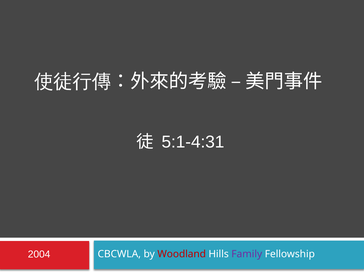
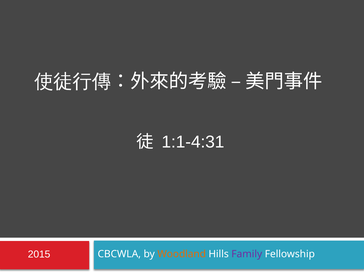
5:1-4:31: 5:1-4:31 -> 1:1-4:31 (193, 142)
2004: 2004 -> 2015 (39, 254)
Woodland colour: red -> orange (182, 254)
